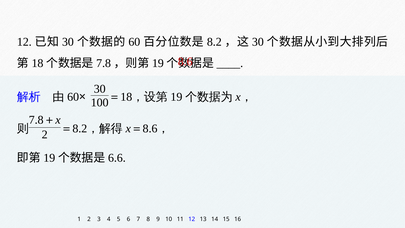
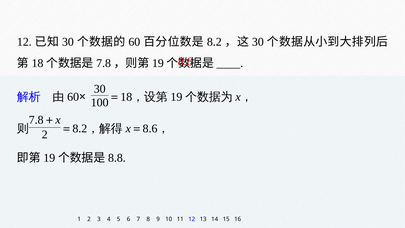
6.6: 6.6 -> 8.8 (117, 158)
